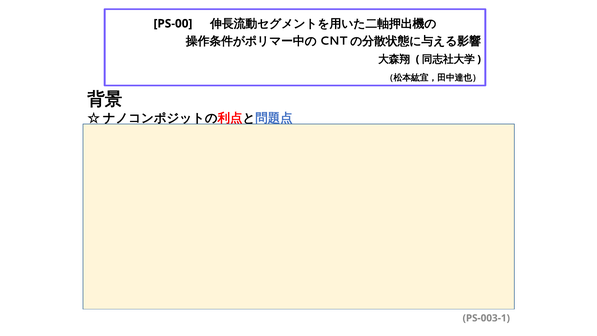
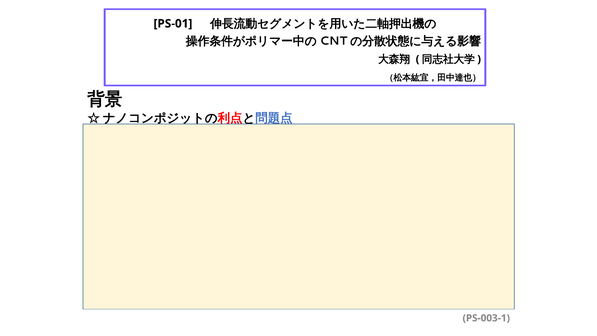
PS-00: PS-00 -> PS-01 (173, 24)
